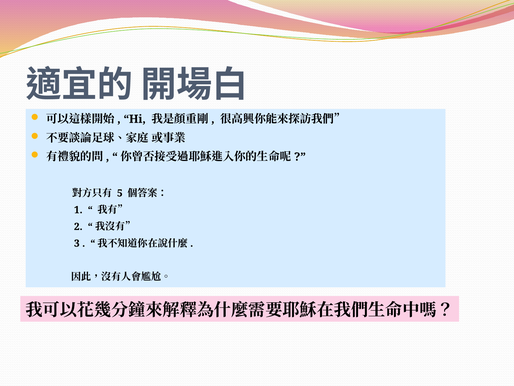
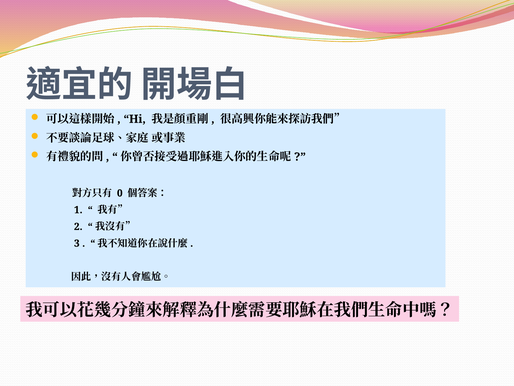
5: 5 -> 0 (120, 193)
